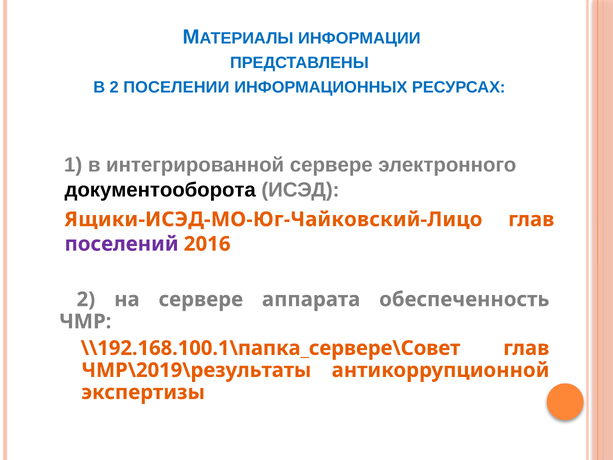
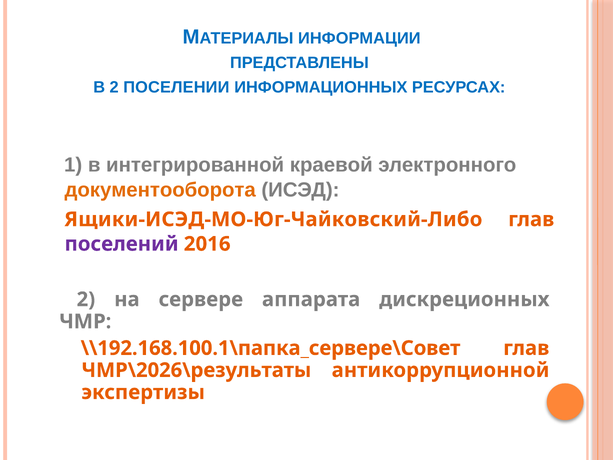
интегрированной сервере: сервере -> краевой (331, 165)
документооборота colour: black -> orange (160, 190)
Ящики-ИСЭД-МО-Юг-Чайковский-Лицо: Ящики-ИСЭД-МО-Юг-Чайковский-Лицо -> Ящики-ИСЭД-МО-Юг-Чайковский-Либо (273, 219)
обеспеченность: обеспеченность -> дискреционных (464, 299)
ЧМР\2019\результаты: ЧМР\2019\результаты -> ЧМР\2026\результаты (196, 370)
